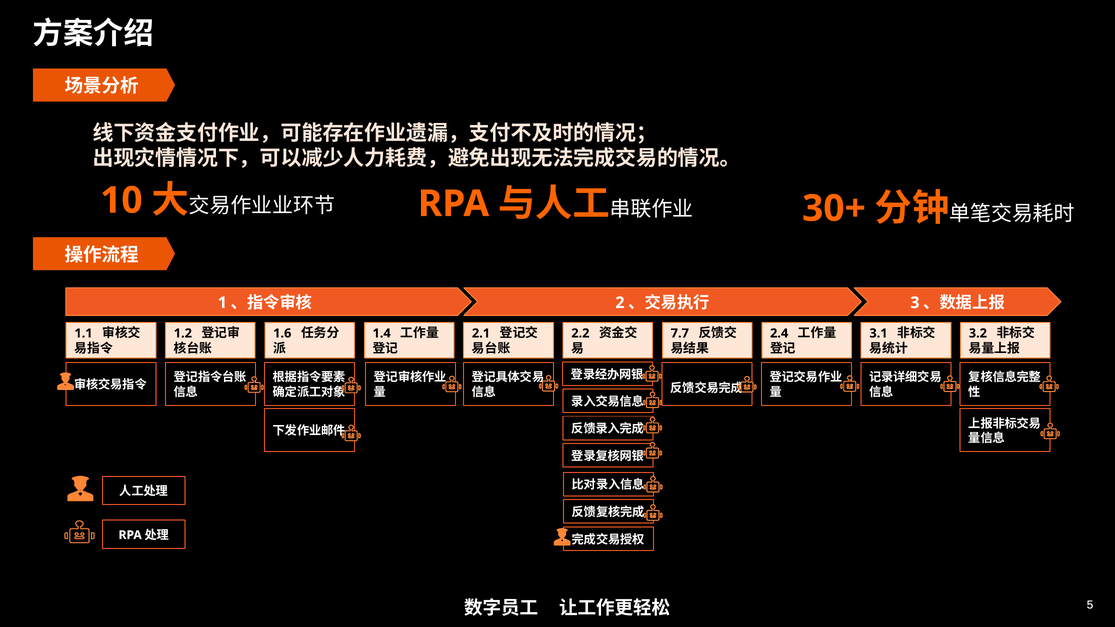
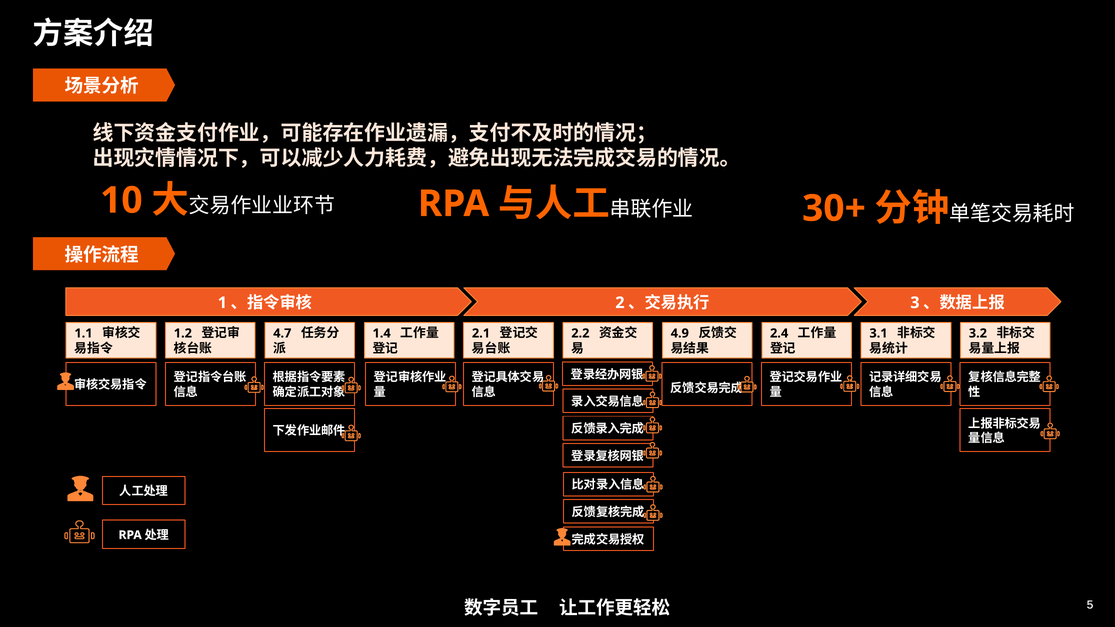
1.6: 1.6 -> 4.7 (282, 333)
7.7: 7.7 -> 4.9 (680, 333)
